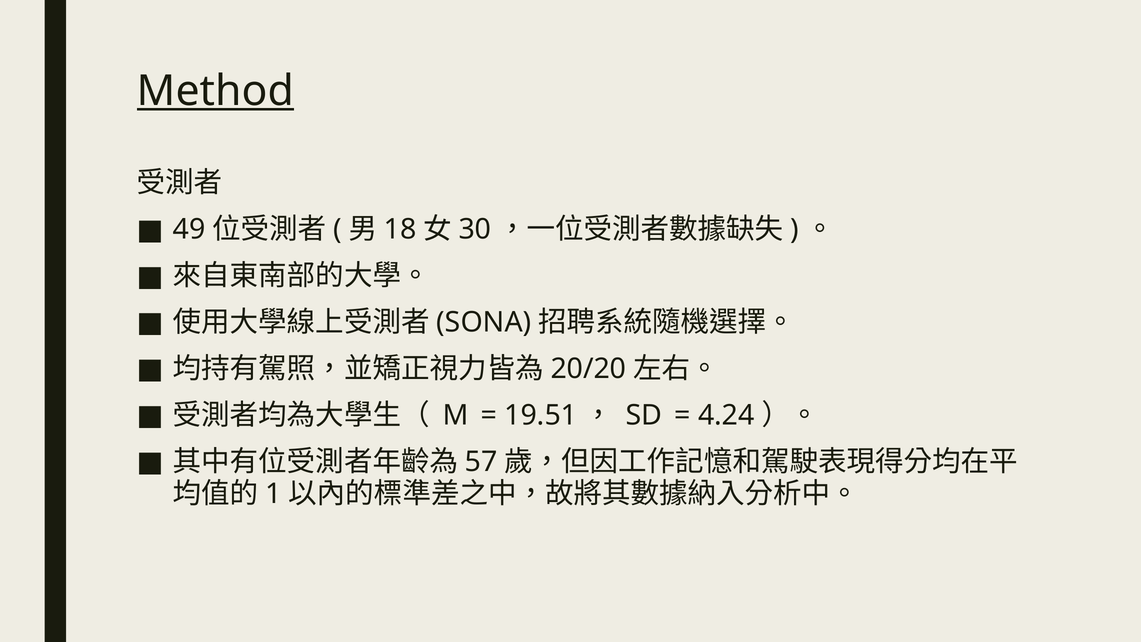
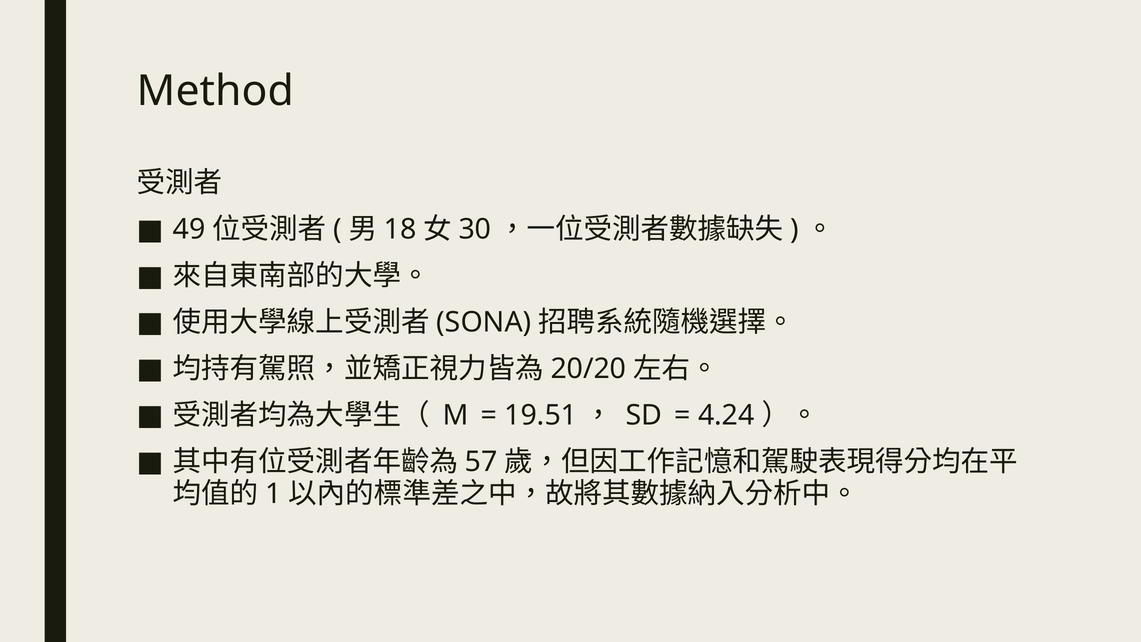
Method underline: present -> none (215, 91)
